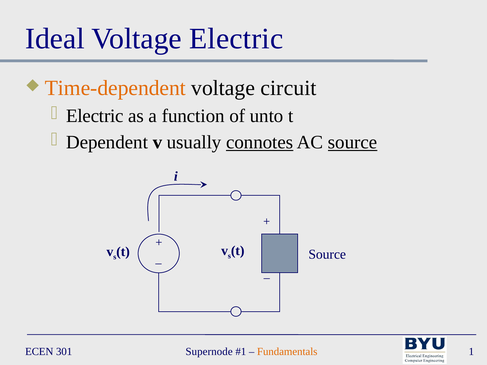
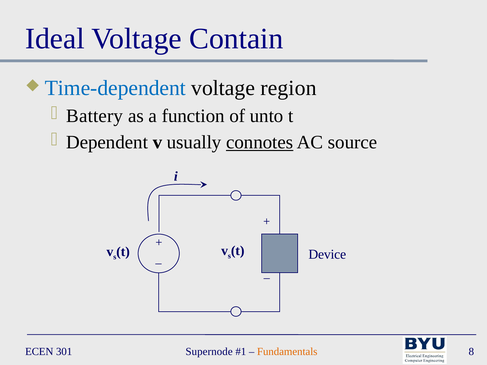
Voltage Electric: Electric -> Contain (236, 39)
Time-dependent colour: orange -> blue (115, 88)
circuit: circuit -> region (289, 88)
Electric: Electric -> Battery (95, 116)
source underline: present -> none (353, 142)
Source: Source -> Device (327, 254)
1: 1 -> 8 (471, 352)
